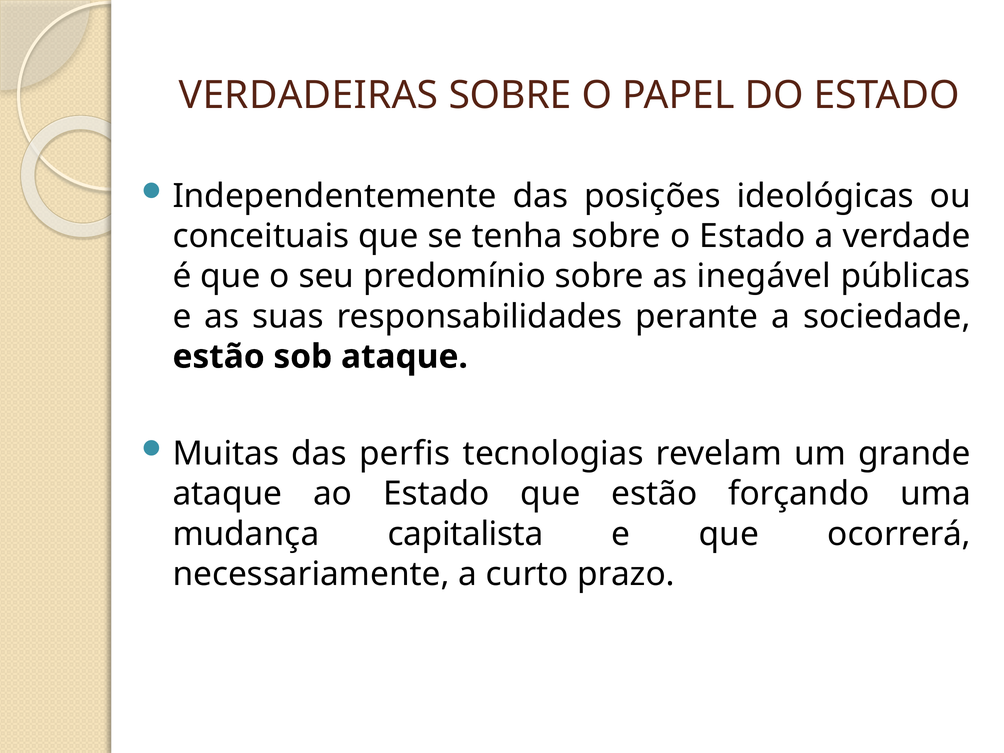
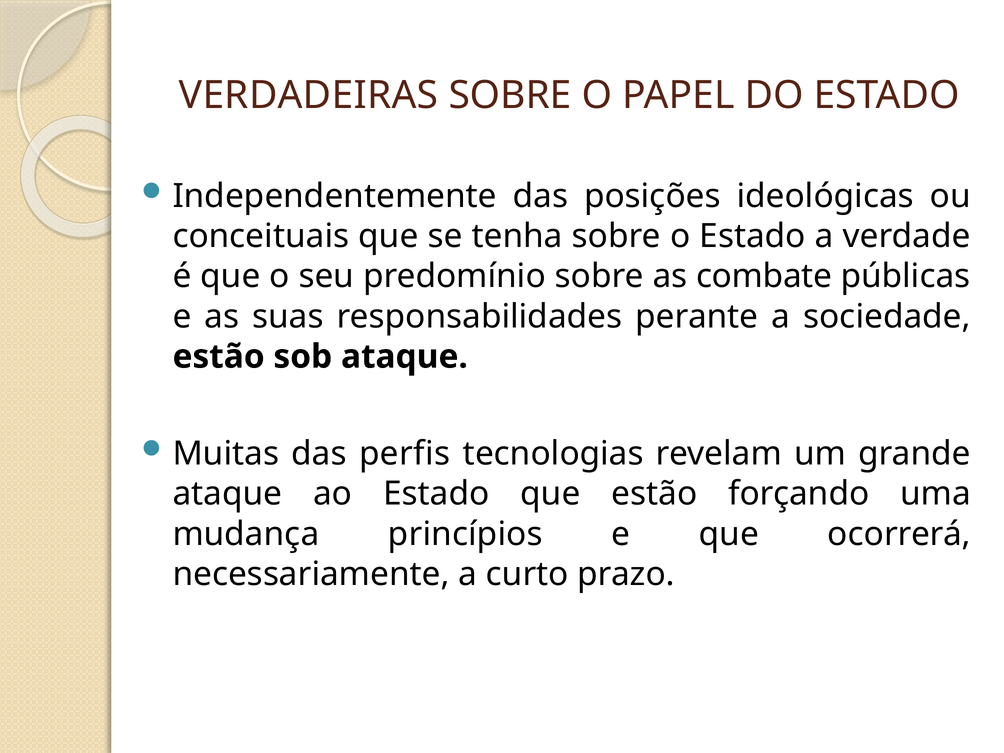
inegável: inegável -> combate (764, 276)
capitalista: capitalista -> princípios (465, 534)
